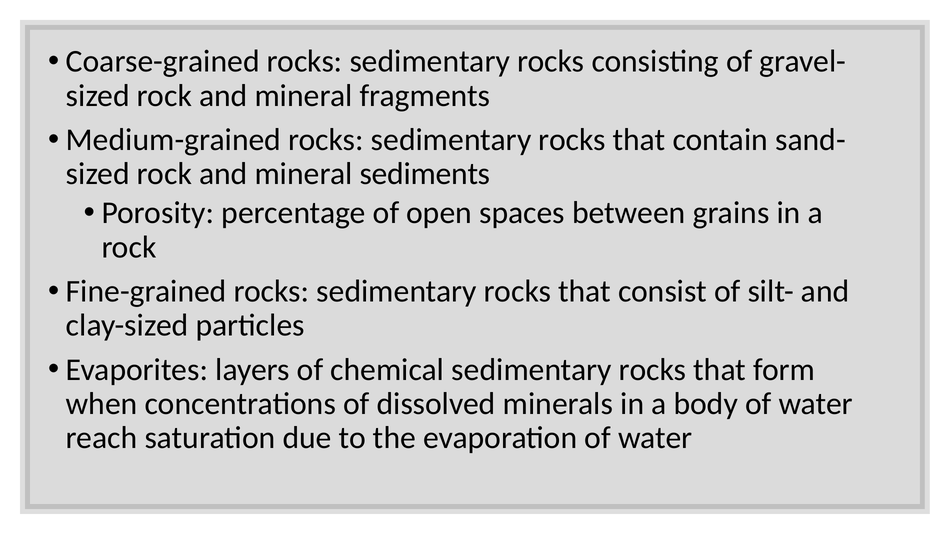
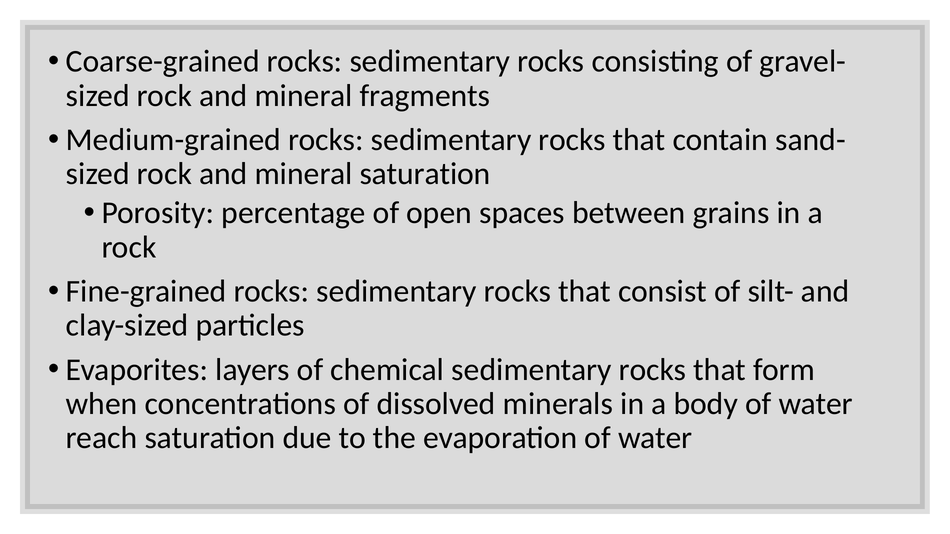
mineral sediments: sediments -> saturation (425, 174)
